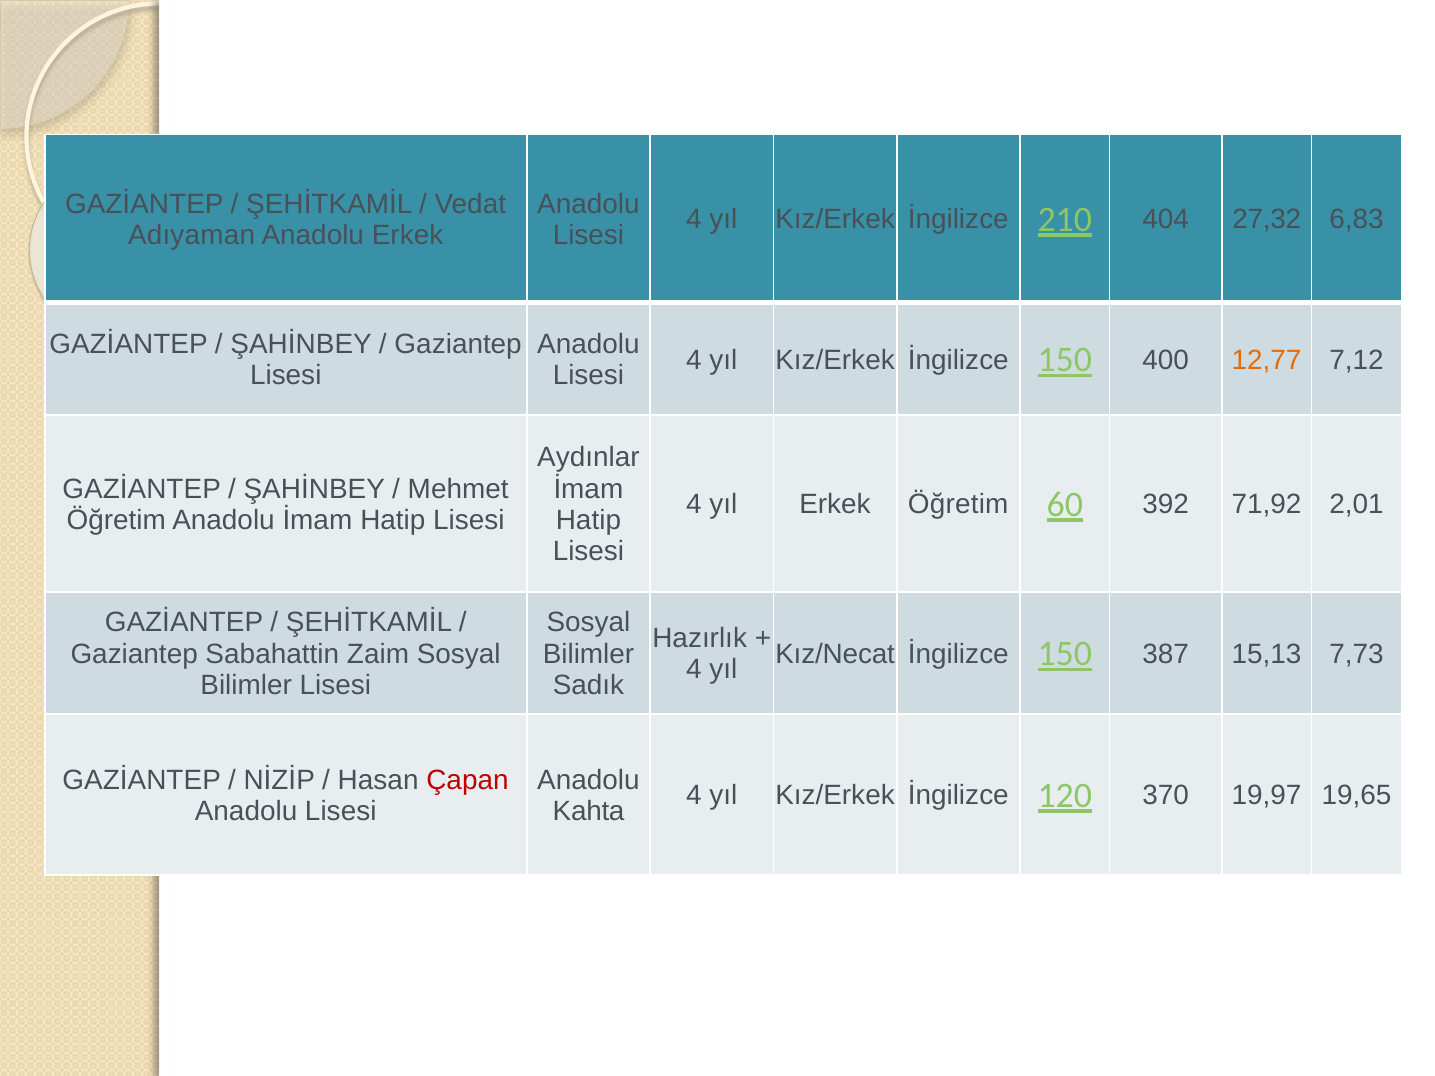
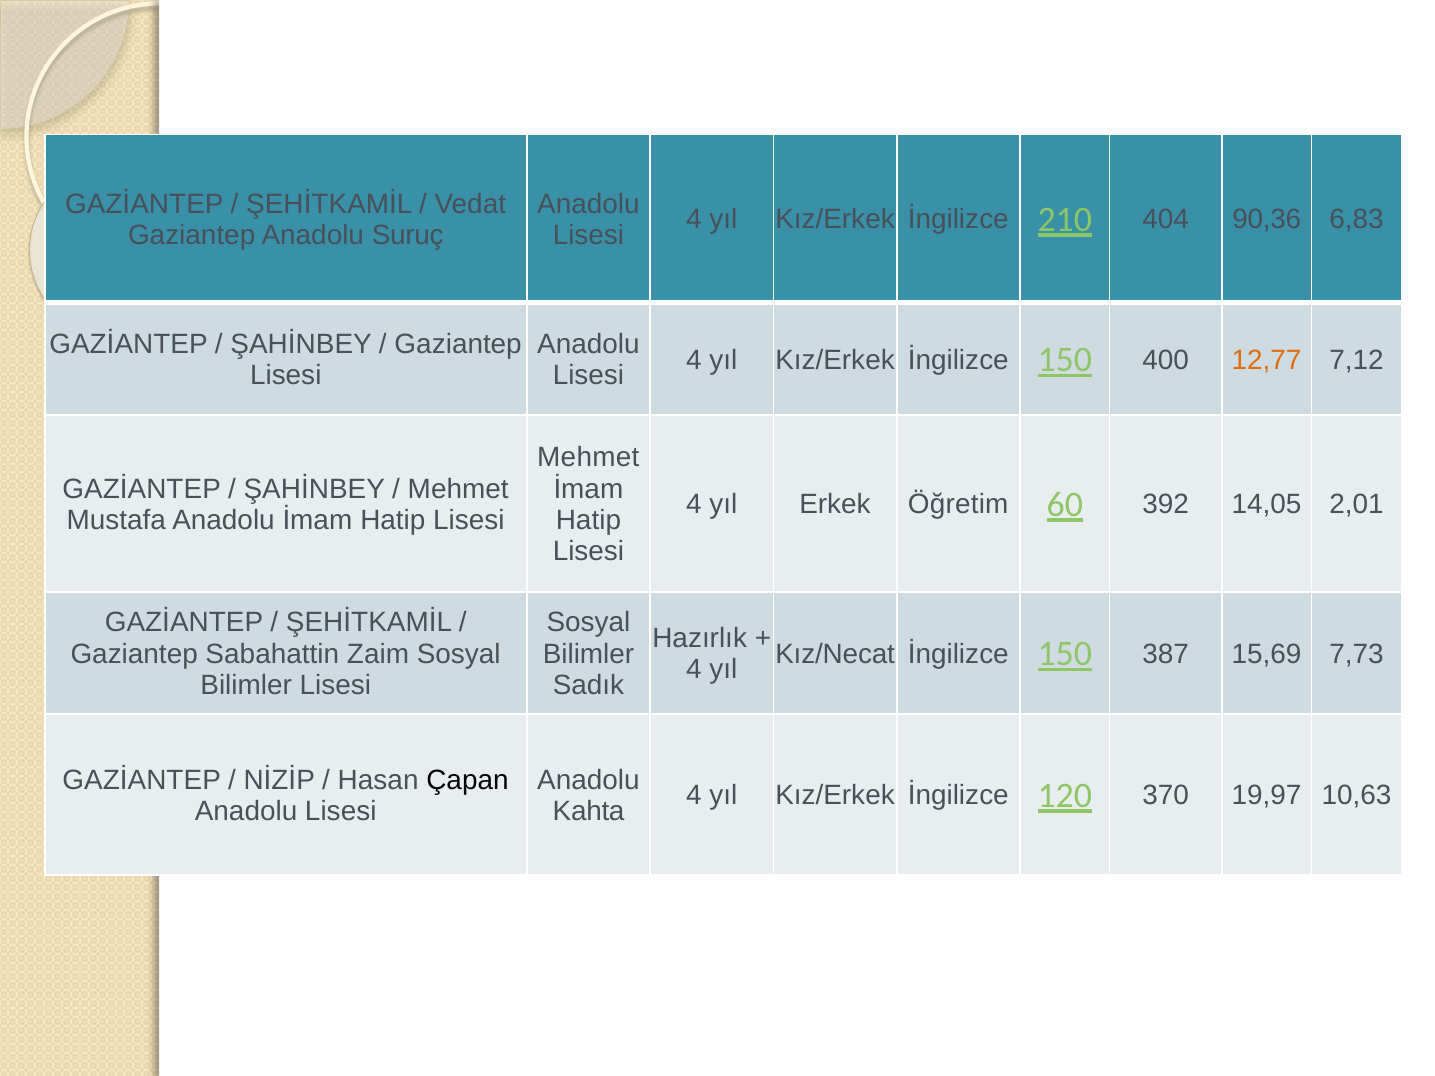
27,32: 27,32 -> 90,36 (1267, 220)
Adıyaman: Adıyaman -> Gaziantep (192, 235)
Anadolu Erkek: Erkek -> Suruç (408, 235)
Aydınlar: Aydınlar -> Mehmet (588, 458)
71,92: 71,92 -> 14,05 (1267, 505)
Öğretim: Öğretim -> Mustafa (116, 520)
15,13: 15,13 -> 15,69 (1267, 654)
Çapan colour: red -> black (467, 780)
19,65: 19,65 -> 10,63 (1357, 796)
